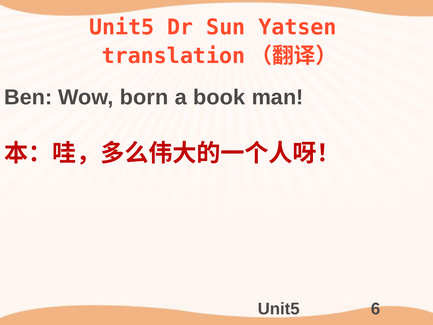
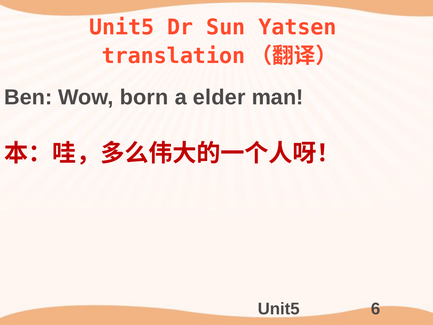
book: book -> elder (219, 97)
